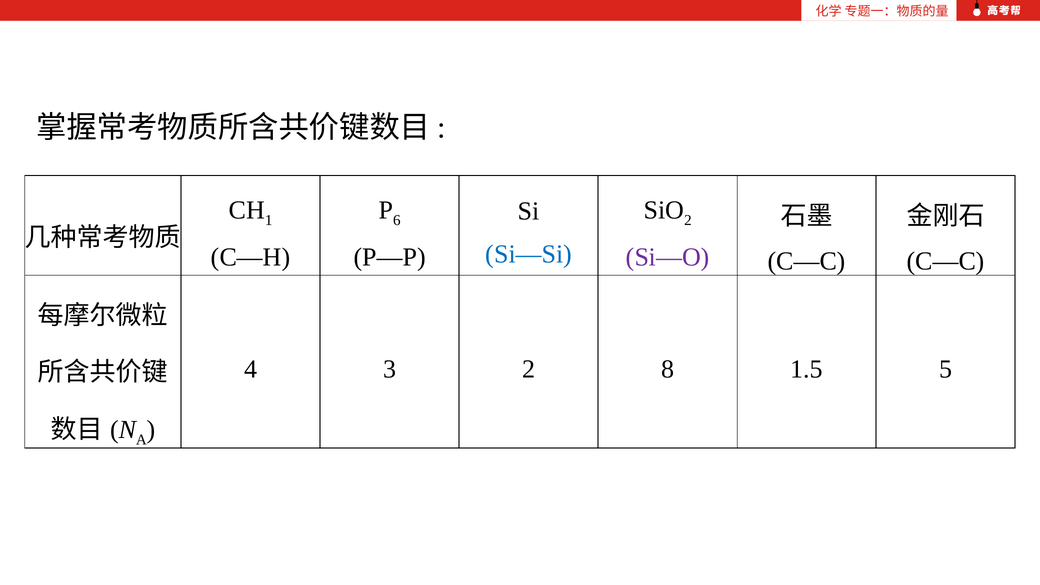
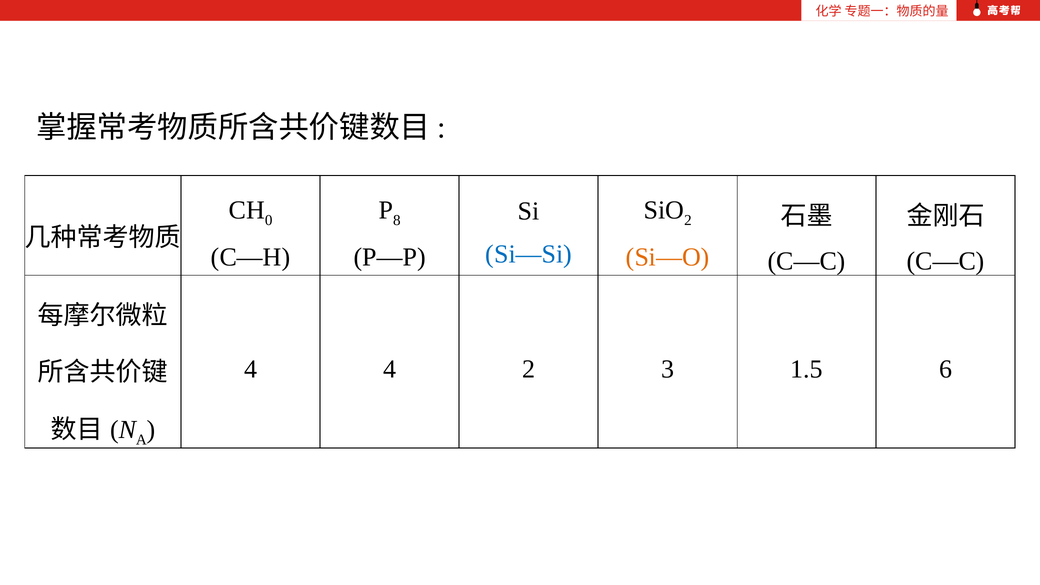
1: 1 -> 0 (269, 220)
6: 6 -> 8 (397, 220)
Si—O colour: purple -> orange (668, 257)
4 3: 3 -> 4 (390, 369)
8: 8 -> 3 (668, 369)
5: 5 -> 6 (946, 369)
